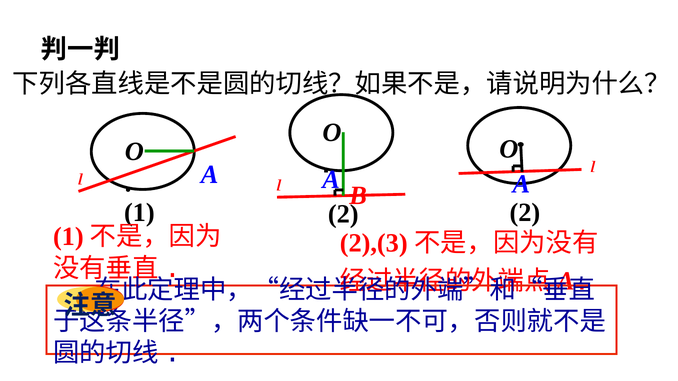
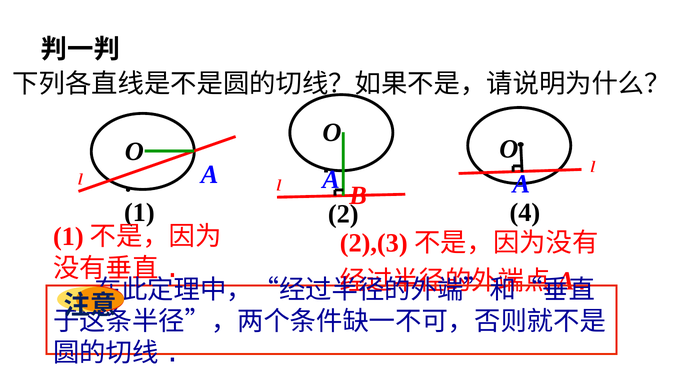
2 2: 2 -> 4 (525, 213)
